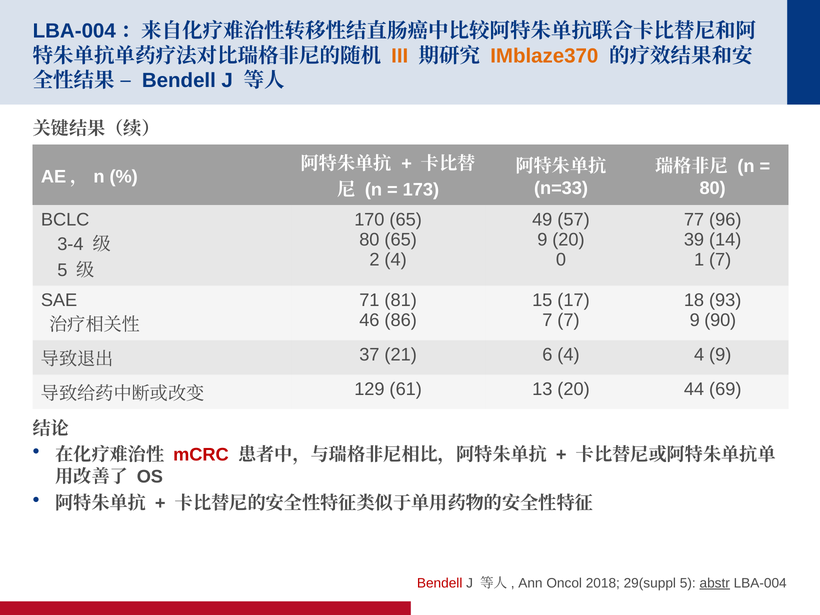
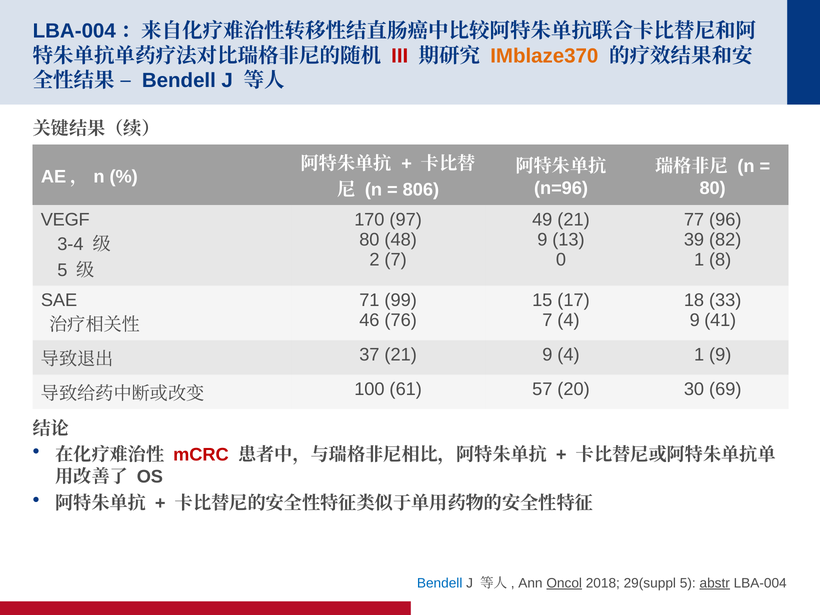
III colour: orange -> red (400, 56)
n=33: n=33 -> n=96 (561, 188)
173: 173 -> 806 (421, 190)
BCLC: BCLC -> VEGF (65, 219)
170 65: 65 -> 97 (406, 219)
49 57: 57 -> 21 (574, 219)
80 65: 65 -> 48 (401, 240)
9 20: 20 -> 13 (568, 240)
14: 14 -> 82 (725, 240)
2 4: 4 -> 7 (396, 260)
1 7: 7 -> 8 (720, 260)
81: 81 -> 99 (401, 300)
93: 93 -> 33 (725, 300)
86: 86 -> 76 (401, 320)
7 7: 7 -> 4 (568, 320)
90: 90 -> 41 (720, 320)
37 21 6: 6 -> 9 (547, 355)
4 4: 4 -> 1 (699, 355)
129: 129 -> 100 (369, 389)
13: 13 -> 57 (542, 389)
44: 44 -> 30 (694, 389)
Bendell colour: red -> blue (440, 583)
Oncol underline: none -> present (564, 583)
